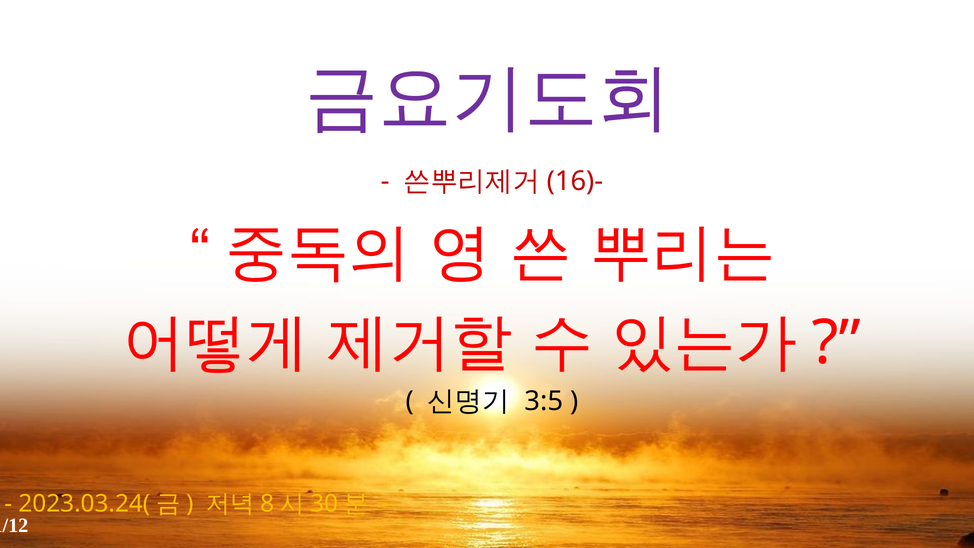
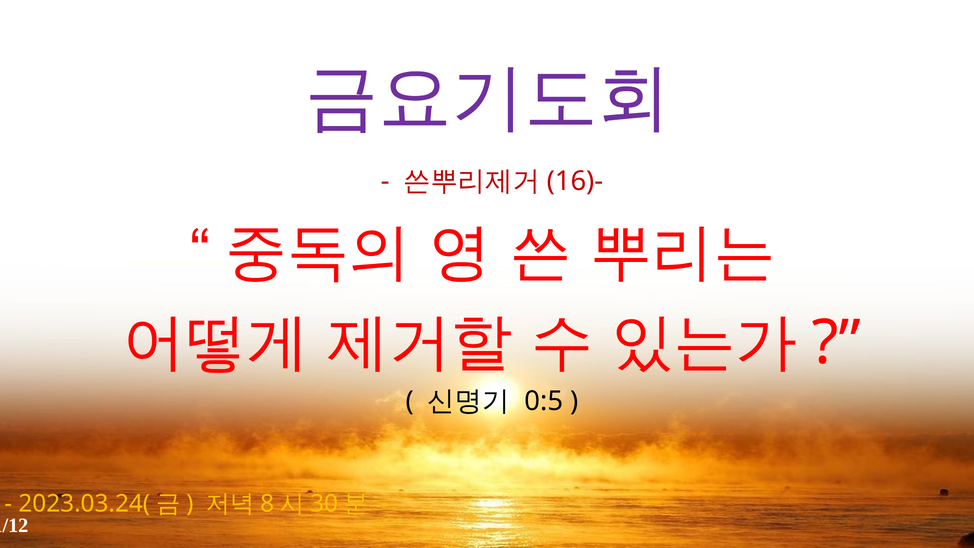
3:5: 3:5 -> 0:5 (544, 401)
